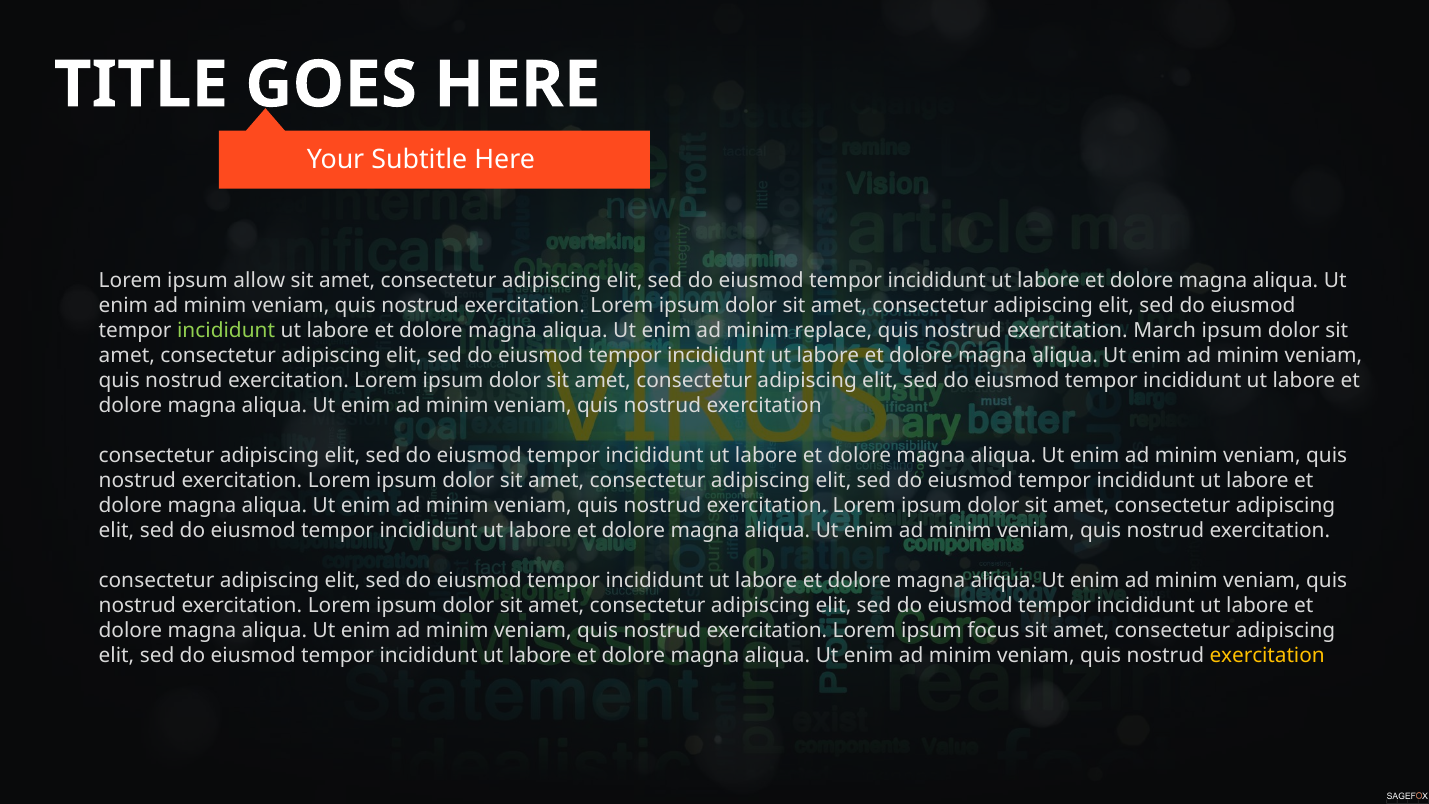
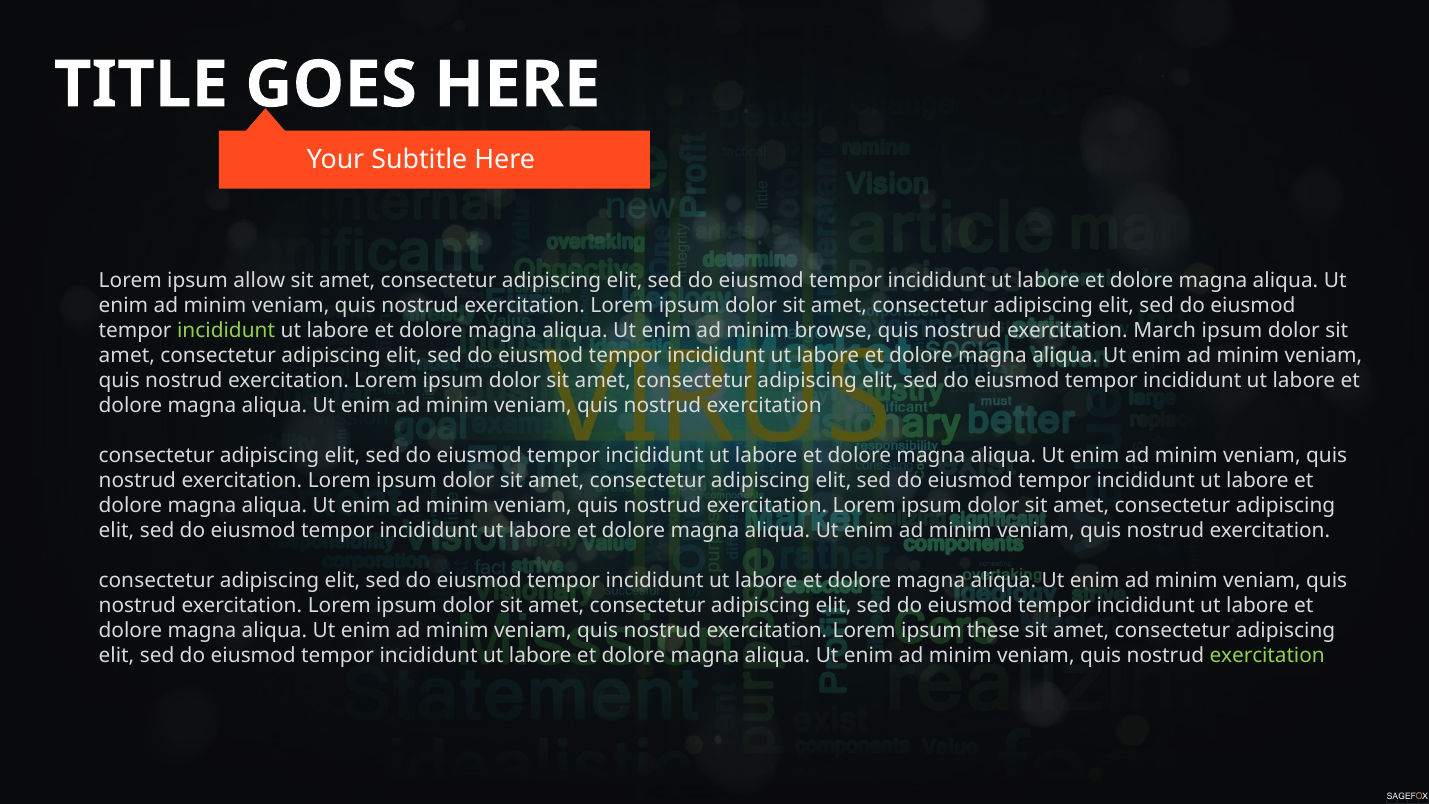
replace: replace -> browse (833, 330)
focus: focus -> these (993, 631)
exercitation colour: yellow -> light green (1267, 656)
